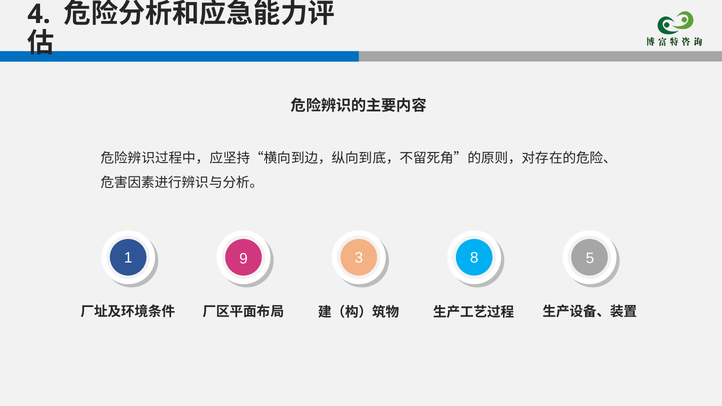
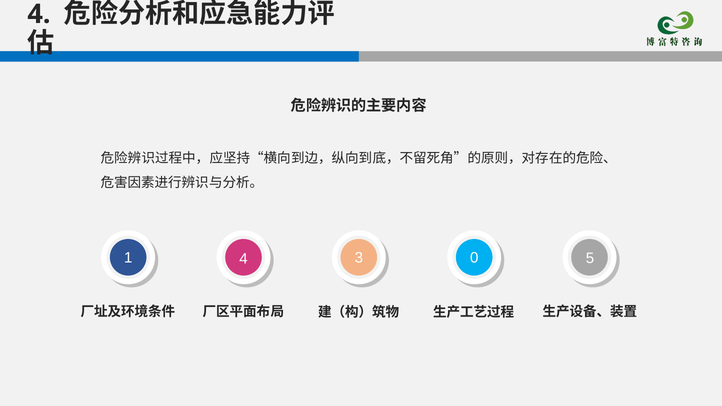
1 9: 9 -> 4 (244, 259)
8: 8 -> 0 (474, 258)
